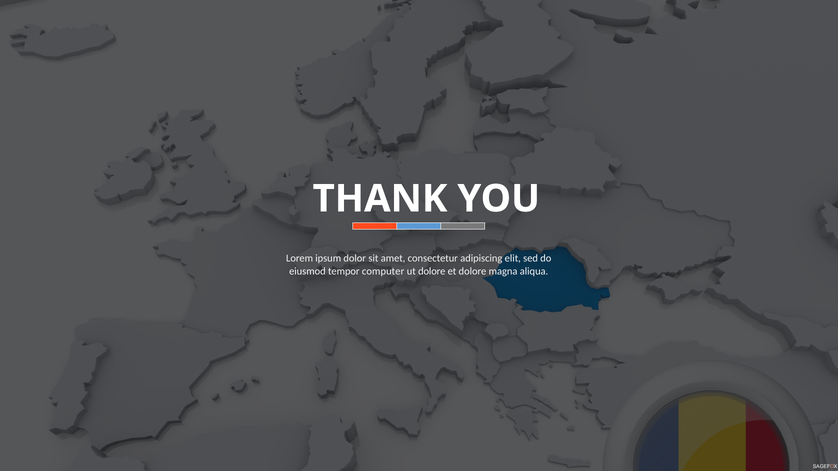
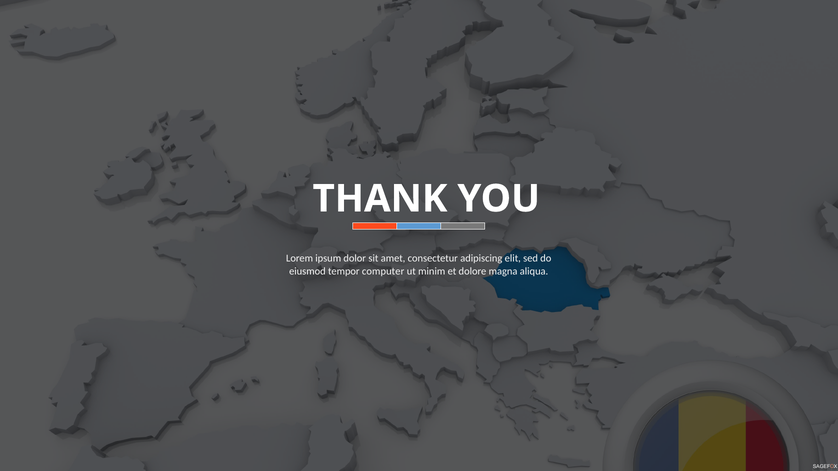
ut dolore: dolore -> minim (432, 271)
